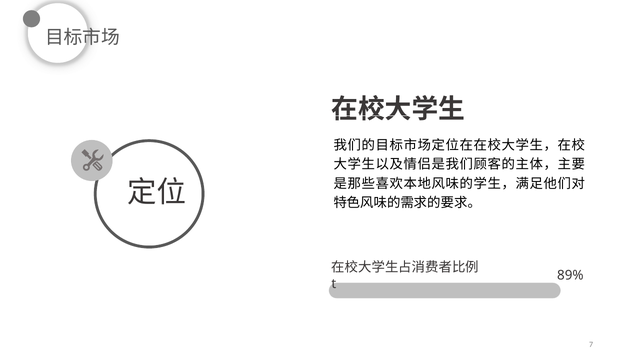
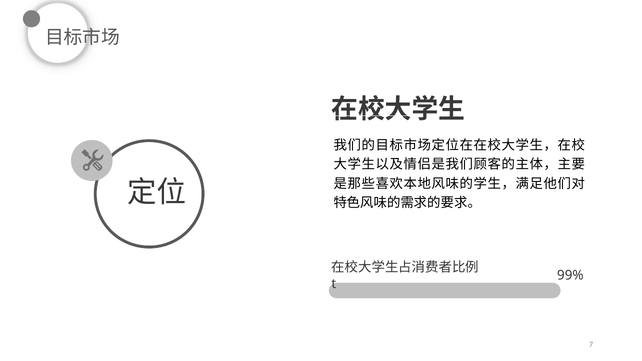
89%: 89% -> 99% (570, 276)
